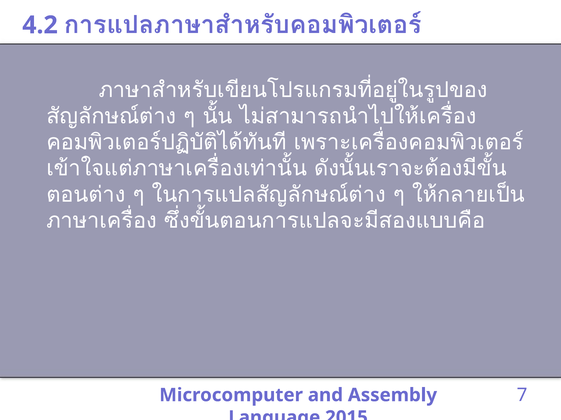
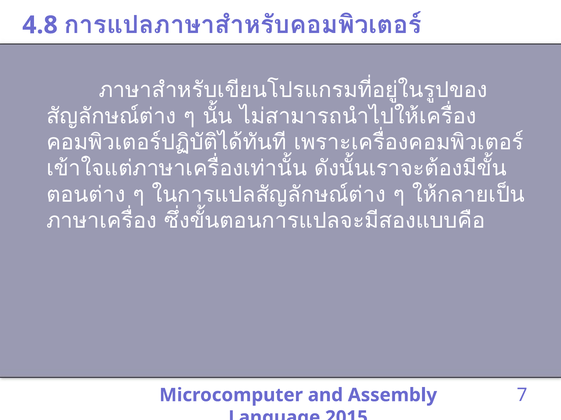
4.2: 4.2 -> 4.8 (40, 25)
